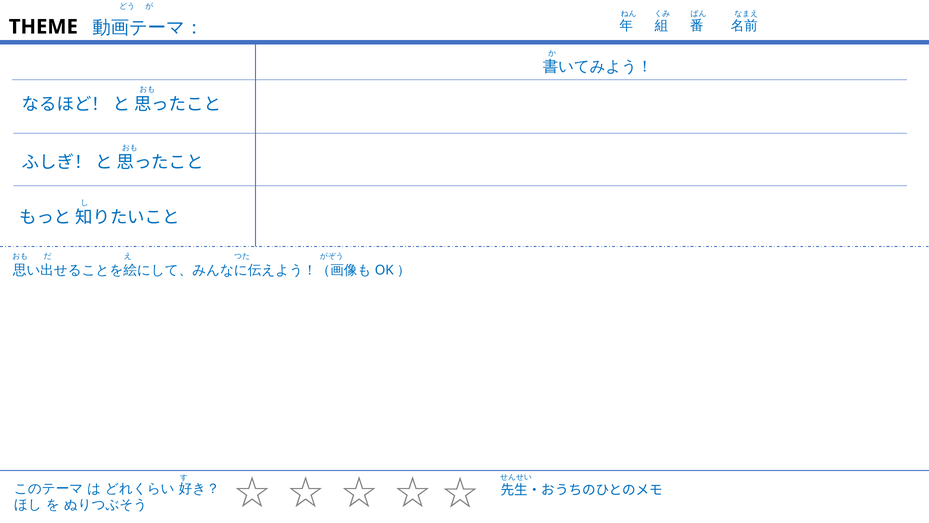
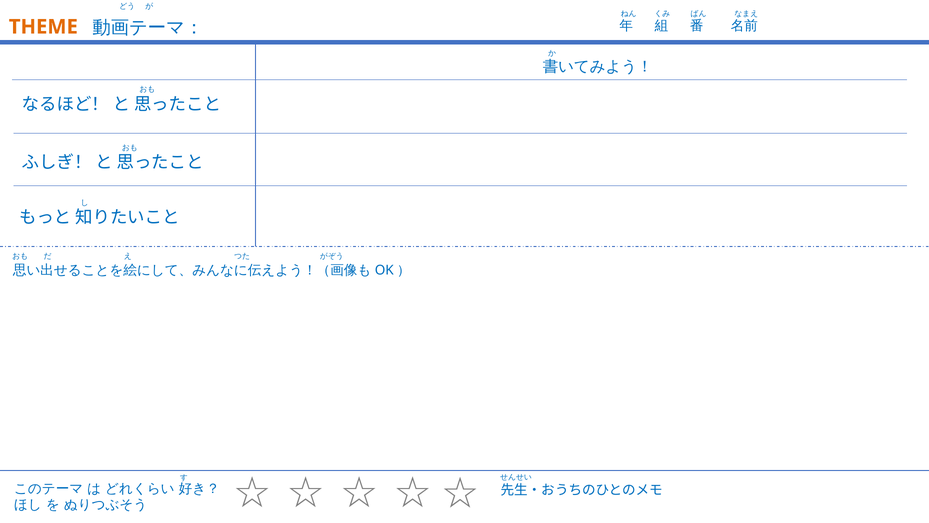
THEME colour: black -> orange (43, 27)
